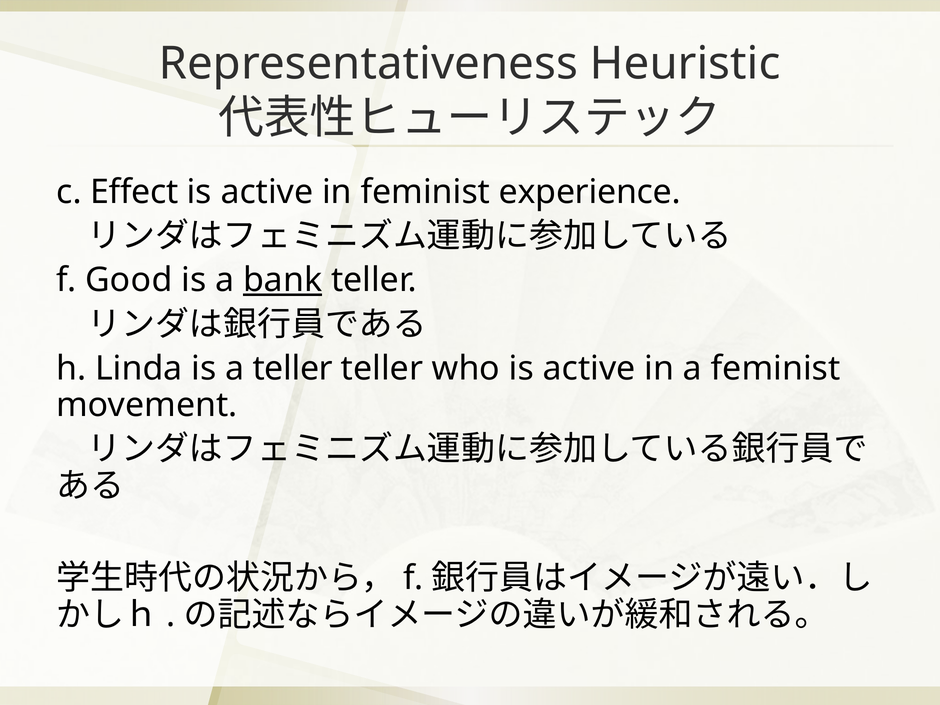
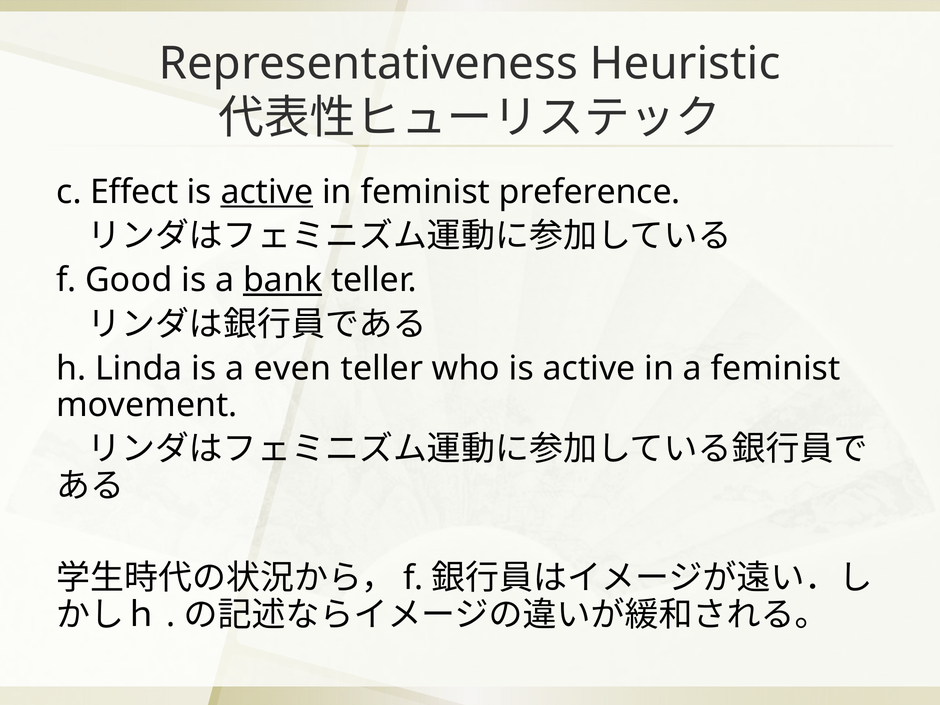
active underline: none -> present (267, 192)
experience: experience -> preference (590, 192)
a teller: teller -> even (292, 368)
